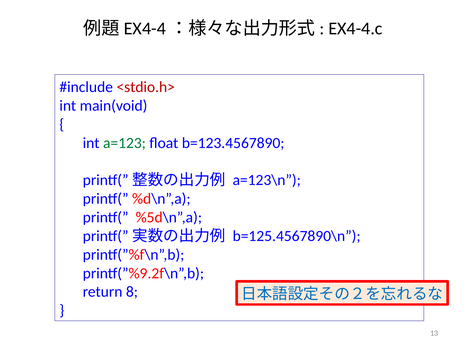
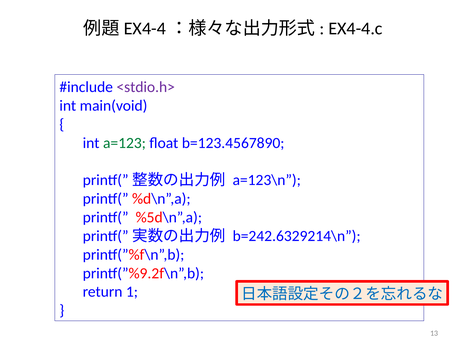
<stdio.h> colour: red -> purple (146, 87)
b=125.4567890\n: b=125.4567890\n -> b=242.6329214\n (297, 236)
8: 8 -> 1 (132, 292)
